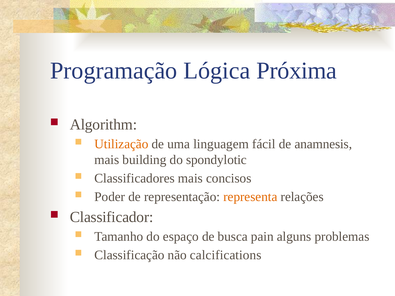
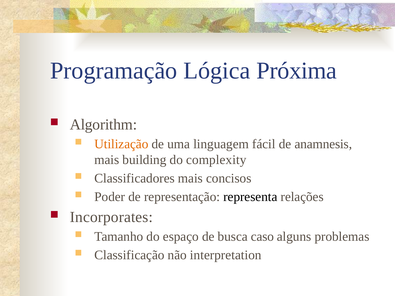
spondylotic: spondylotic -> complexity (216, 160)
representa colour: orange -> black (250, 197)
Classificador: Classificador -> Incorporates (111, 217)
pain: pain -> caso (262, 237)
calcifications: calcifications -> interpretation (226, 255)
